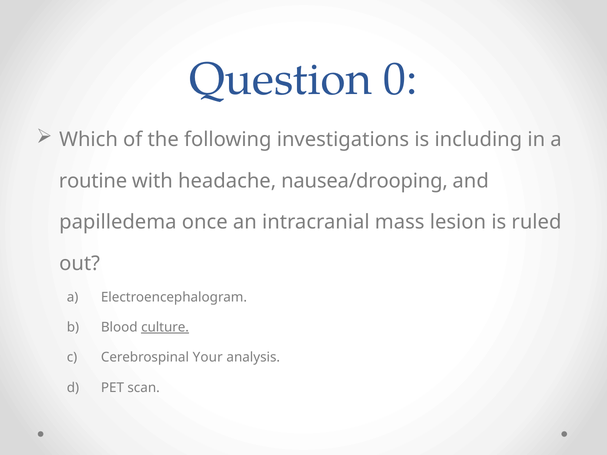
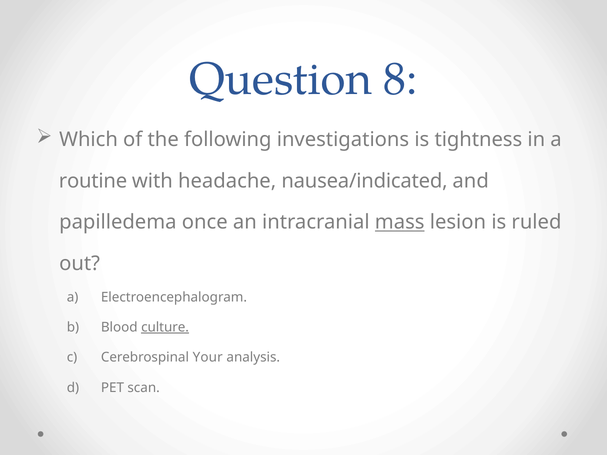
0: 0 -> 8 (401, 79)
including: including -> tightness (478, 140)
nausea/drooping: nausea/drooping -> nausea/indicated (364, 181)
mass underline: none -> present (400, 222)
